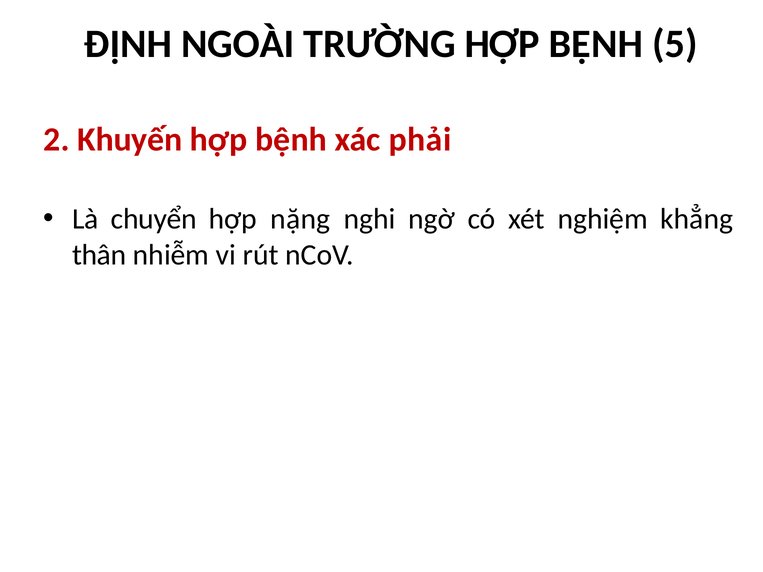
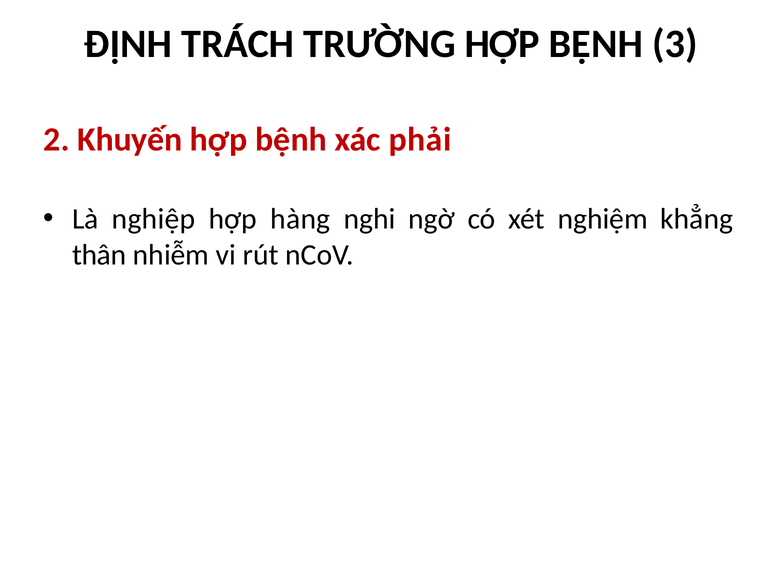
NGOÀI: NGOÀI -> TRÁCH (238, 44)
5: 5 -> 3 (675, 44)
chuyển: chuyển -> nghiệp (154, 219)
nặng: nặng -> hàng (300, 219)
